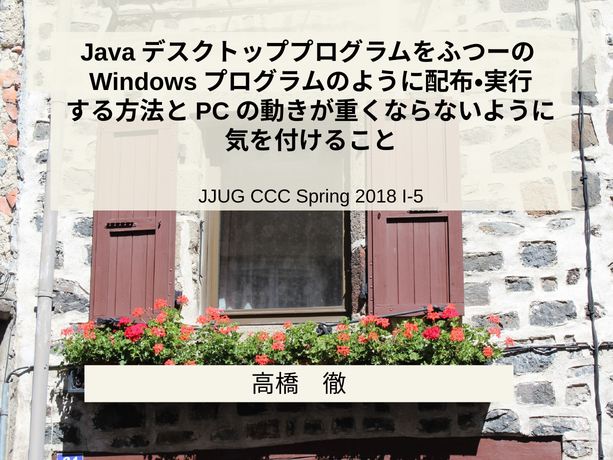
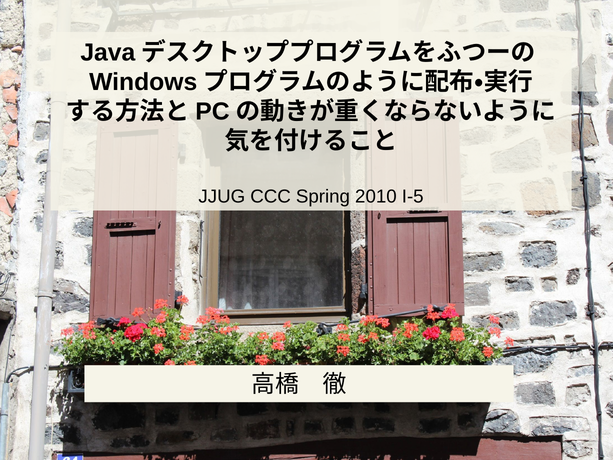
2018: 2018 -> 2010 (376, 197)
